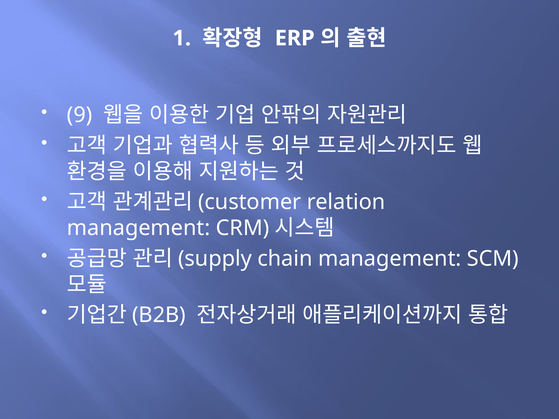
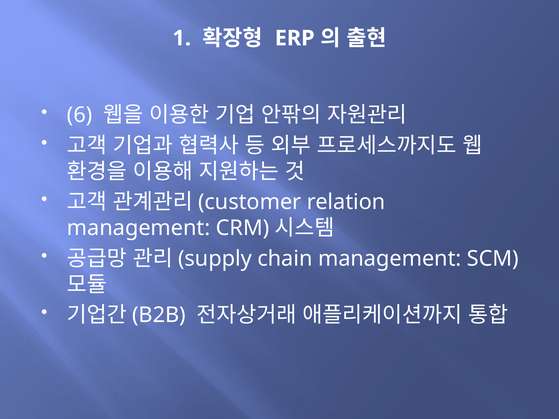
9: 9 -> 6 (80, 115)
